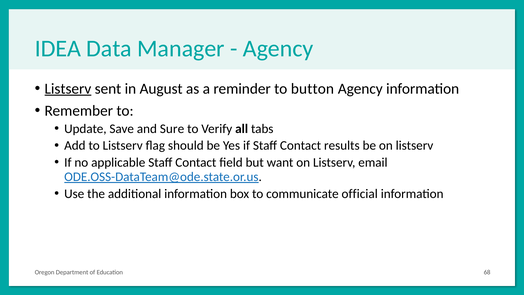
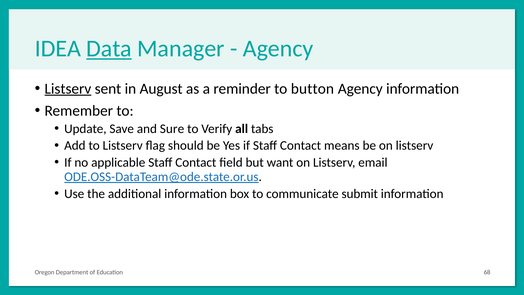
Data underline: none -> present (109, 49)
results: results -> means (342, 145)
official: official -> submit (360, 194)
